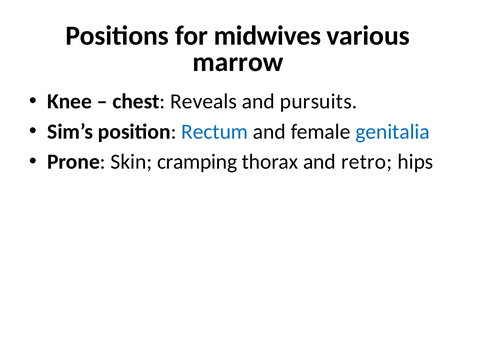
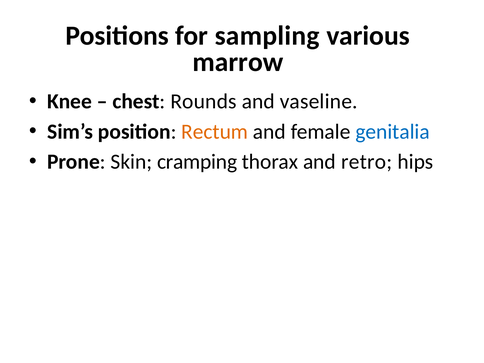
midwives: midwives -> sampling (267, 36)
Reveals: Reveals -> Rounds (204, 102)
pursuits: pursuits -> vaseline (319, 102)
Rectum colour: blue -> orange (215, 132)
